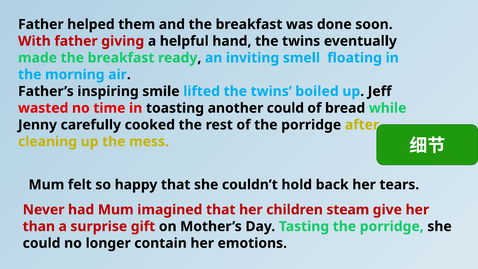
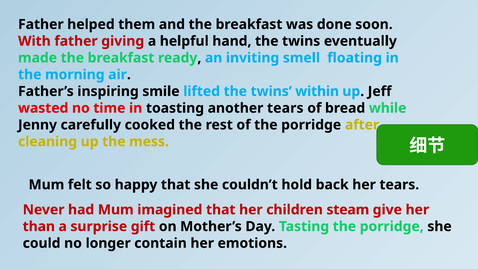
boiled: boiled -> within (317, 91)
another could: could -> tears (285, 108)
